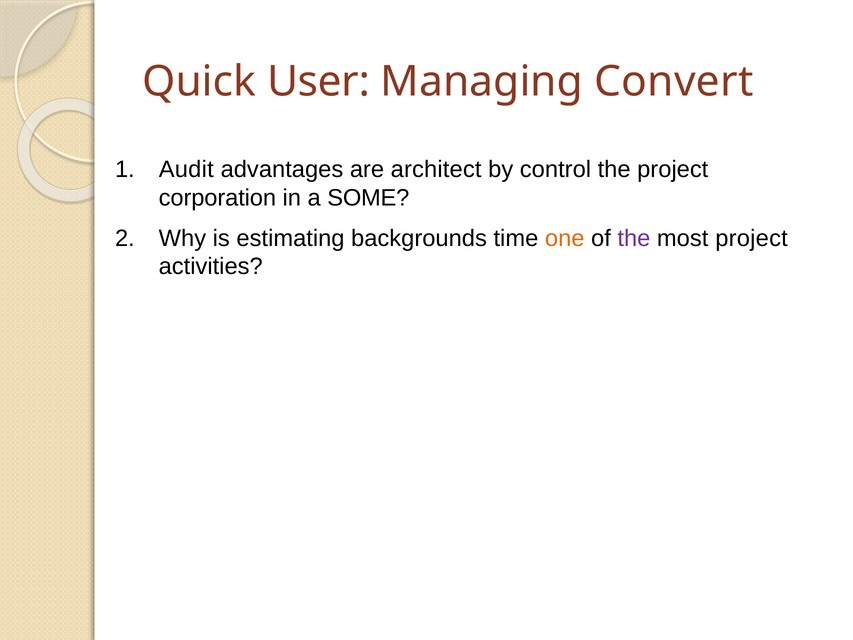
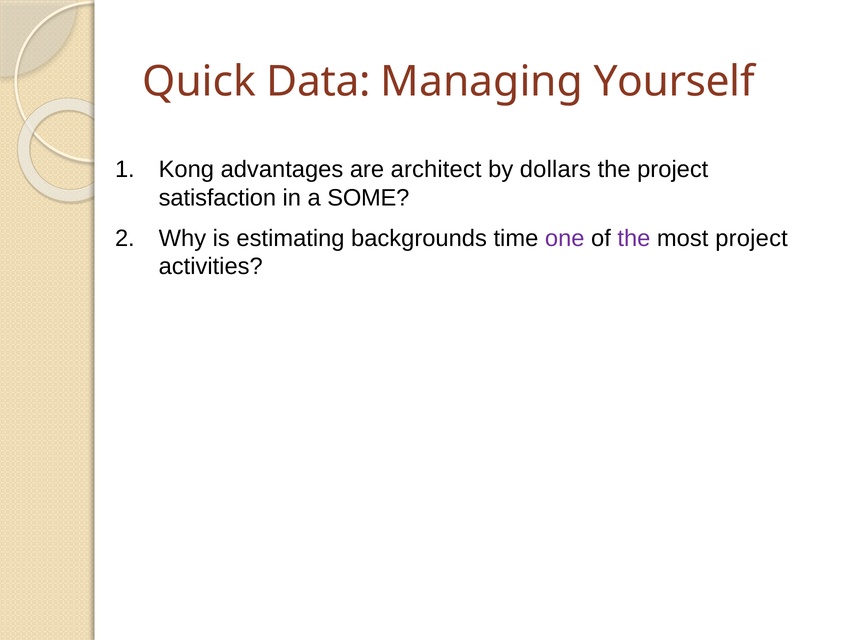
User: User -> Data (319, 82)
Convert: Convert -> Yourself (674, 82)
Audit: Audit -> Kong (186, 169)
control: control -> dollars (555, 169)
corporation: corporation -> satisfaction (217, 198)
one colour: orange -> purple (565, 238)
